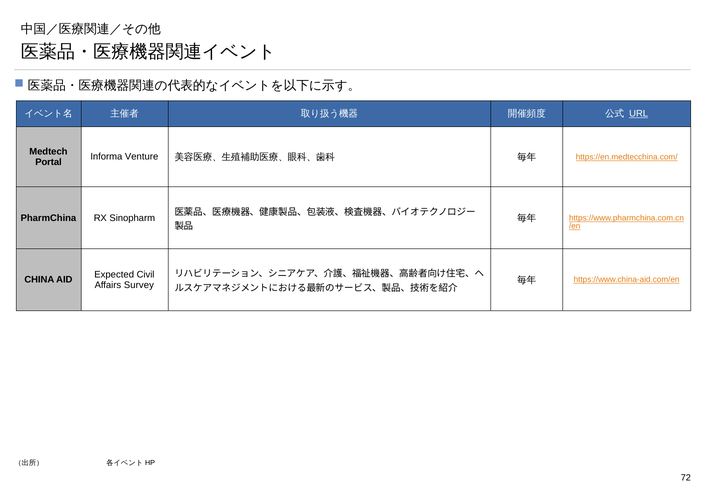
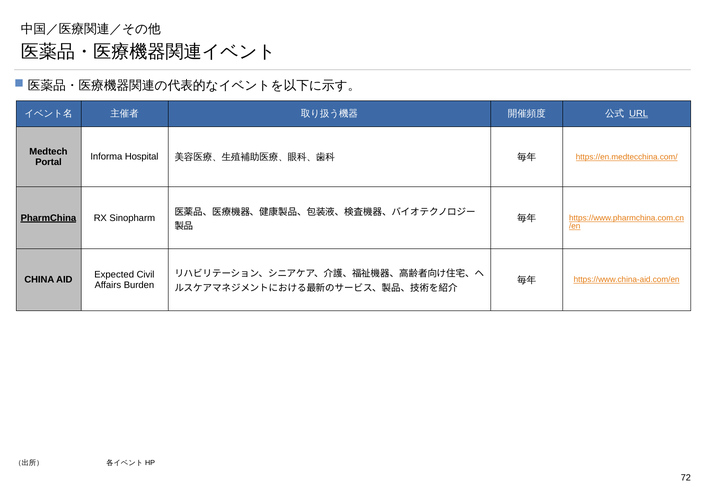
Venture: Venture -> Hospital (142, 157)
PharmChina underline: none -> present (48, 218)
Survey: Survey -> Burden (139, 285)
